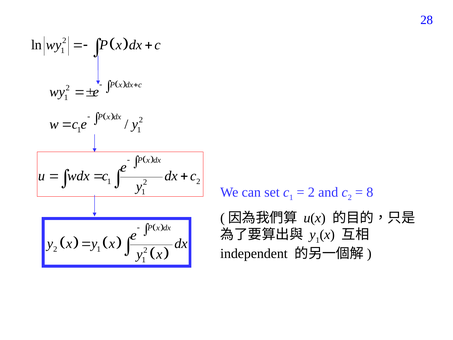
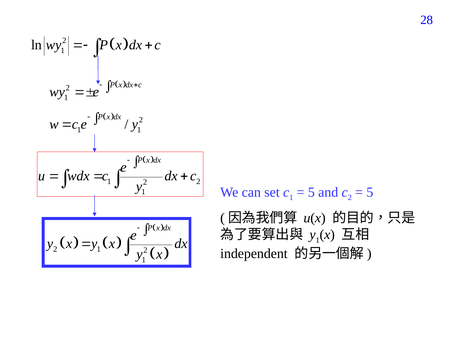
2: 2 -> 5 (311, 192)
8: 8 -> 5 (370, 192)
